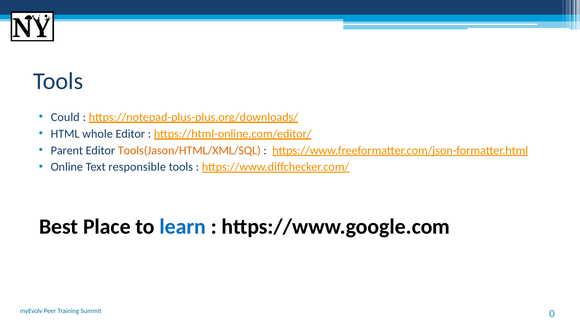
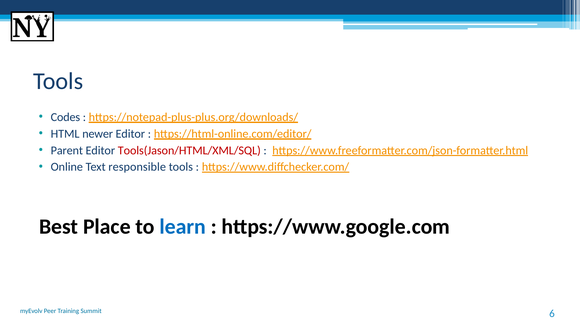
Could: Could -> Codes (65, 117)
whole: whole -> newer (98, 134)
Tools(Jason/HTML/XML/SQL colour: orange -> red (189, 150)
0: 0 -> 6 (552, 314)
